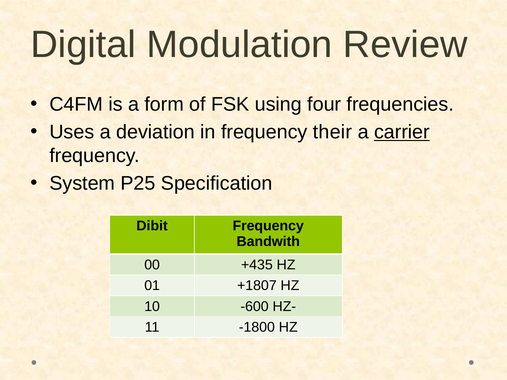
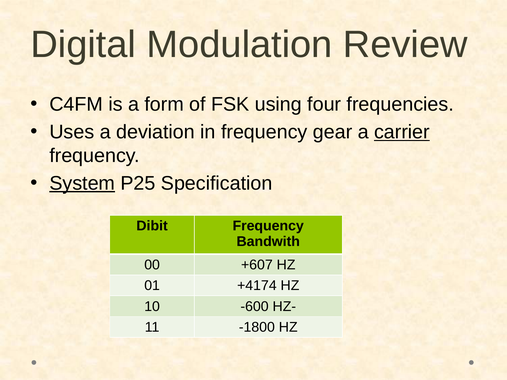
their: their -> gear (333, 132)
System underline: none -> present (82, 183)
+435: +435 -> +607 (257, 265)
+1807: +1807 -> +4174 (257, 286)
